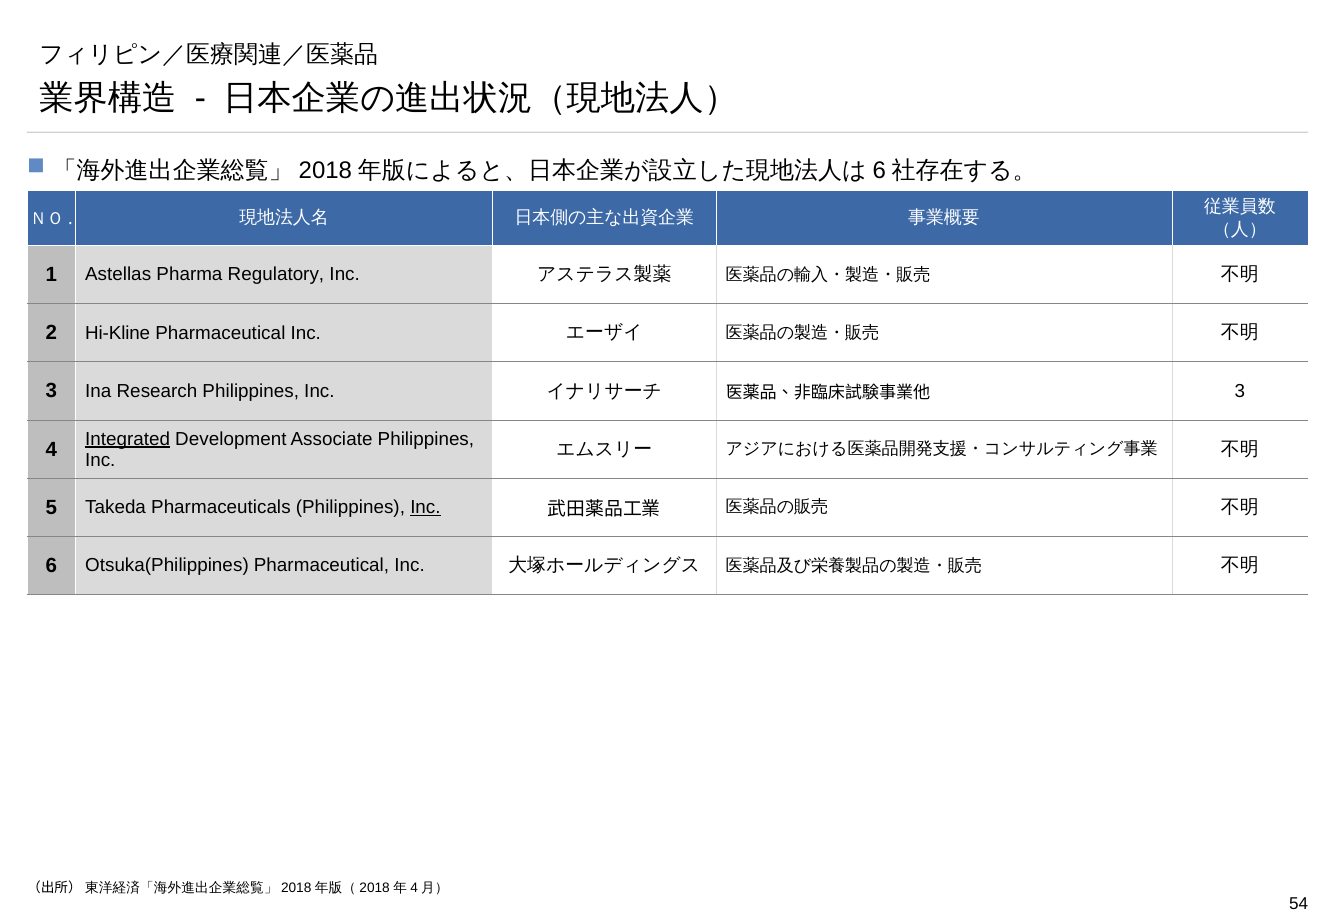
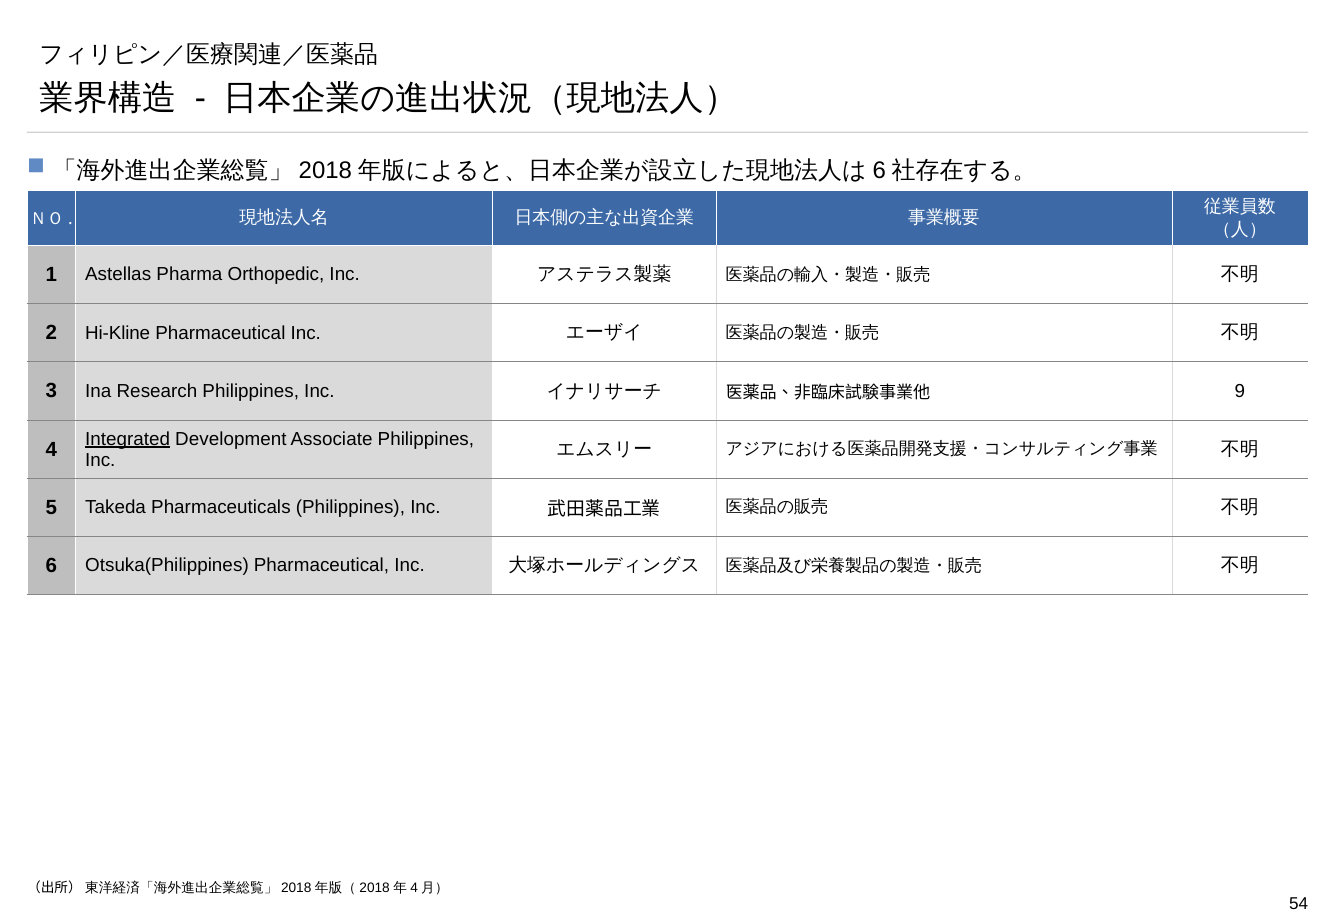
Regulatory: Regulatory -> Orthopedic (276, 275)
3: 3 -> 9 (1240, 391)
Inc underline: present -> none (425, 508)
